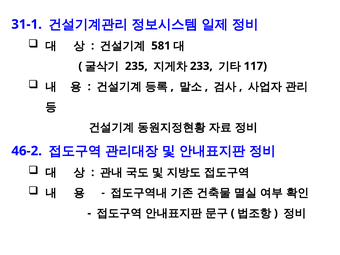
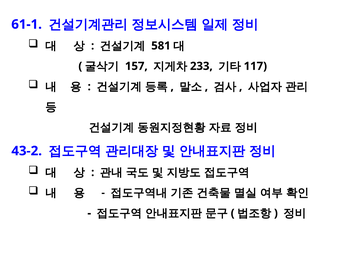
31-1: 31-1 -> 61-1 (27, 24)
235: 235 -> 157 (136, 66)
46-2: 46-2 -> 43-2 (27, 151)
